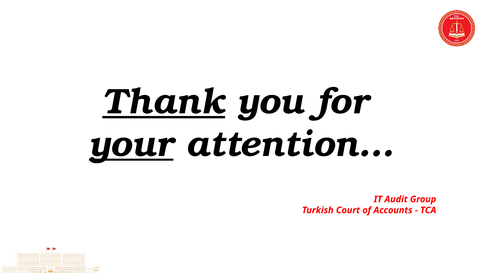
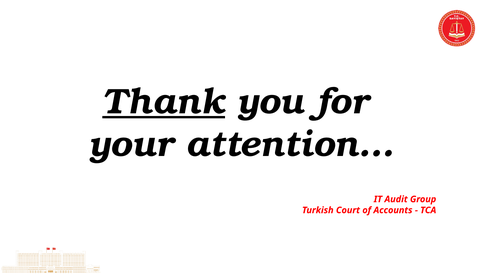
your underline: present -> none (131, 144)
